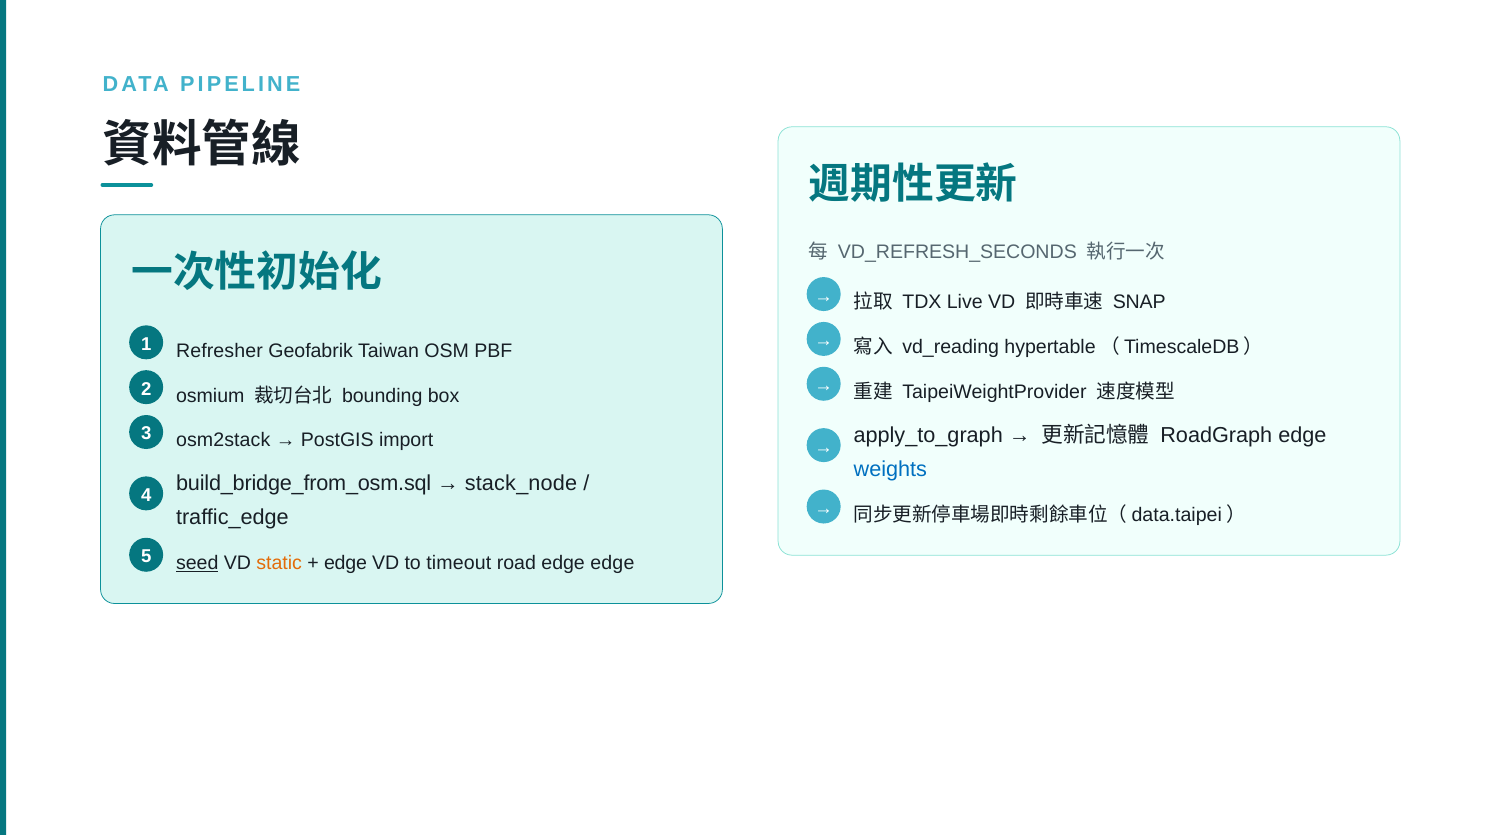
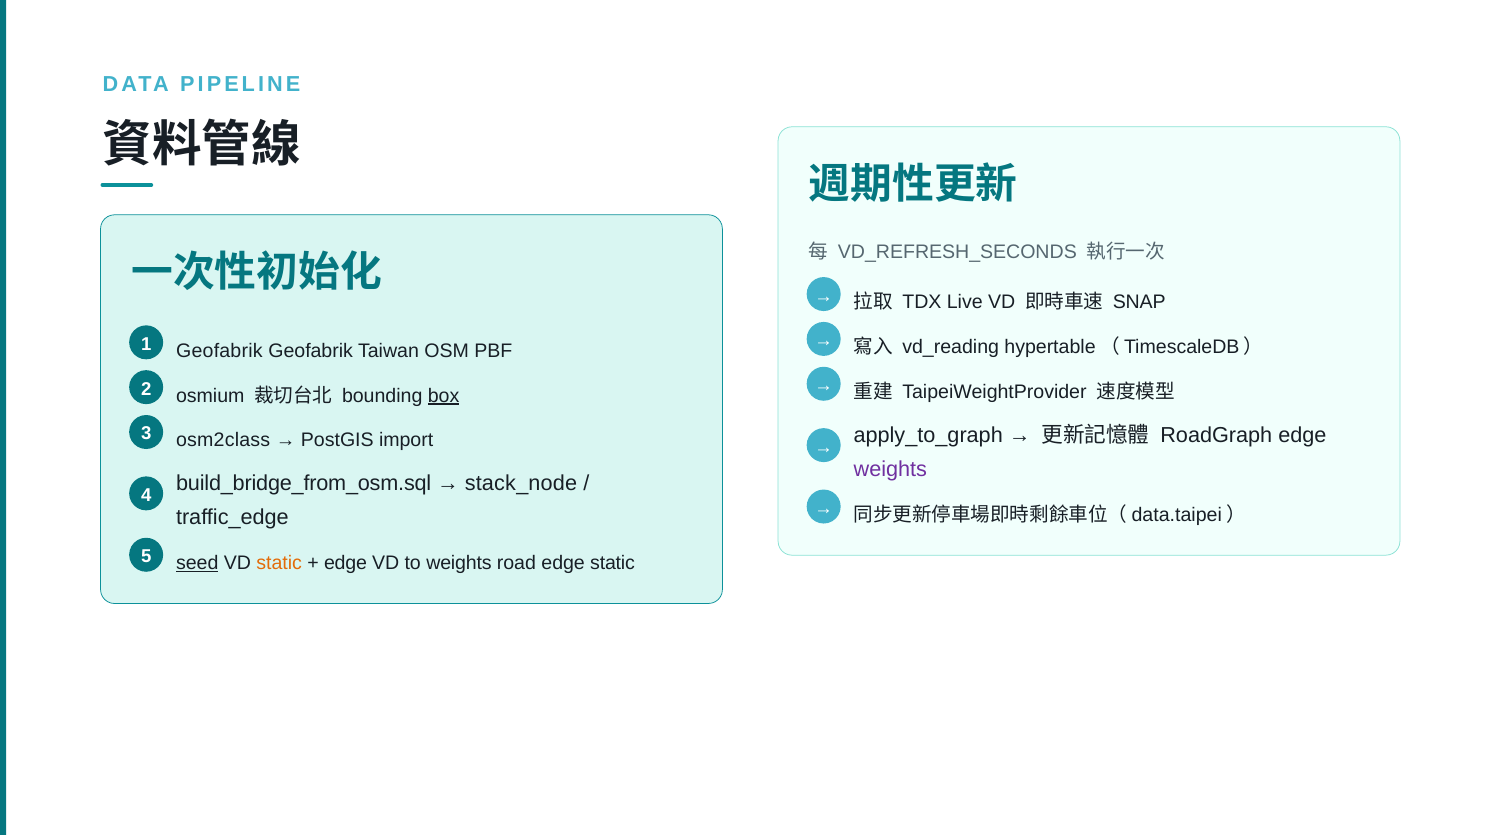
1 Refresher: Refresher -> Geofabrik (219, 351)
box underline: none -> present (444, 396)
osm2stack: osm2stack -> osm2class (223, 441)
weights colour: blue -> purple (890, 469)
to timeout: timeout -> weights (459, 563)
edge edge: edge -> static (613, 563)
